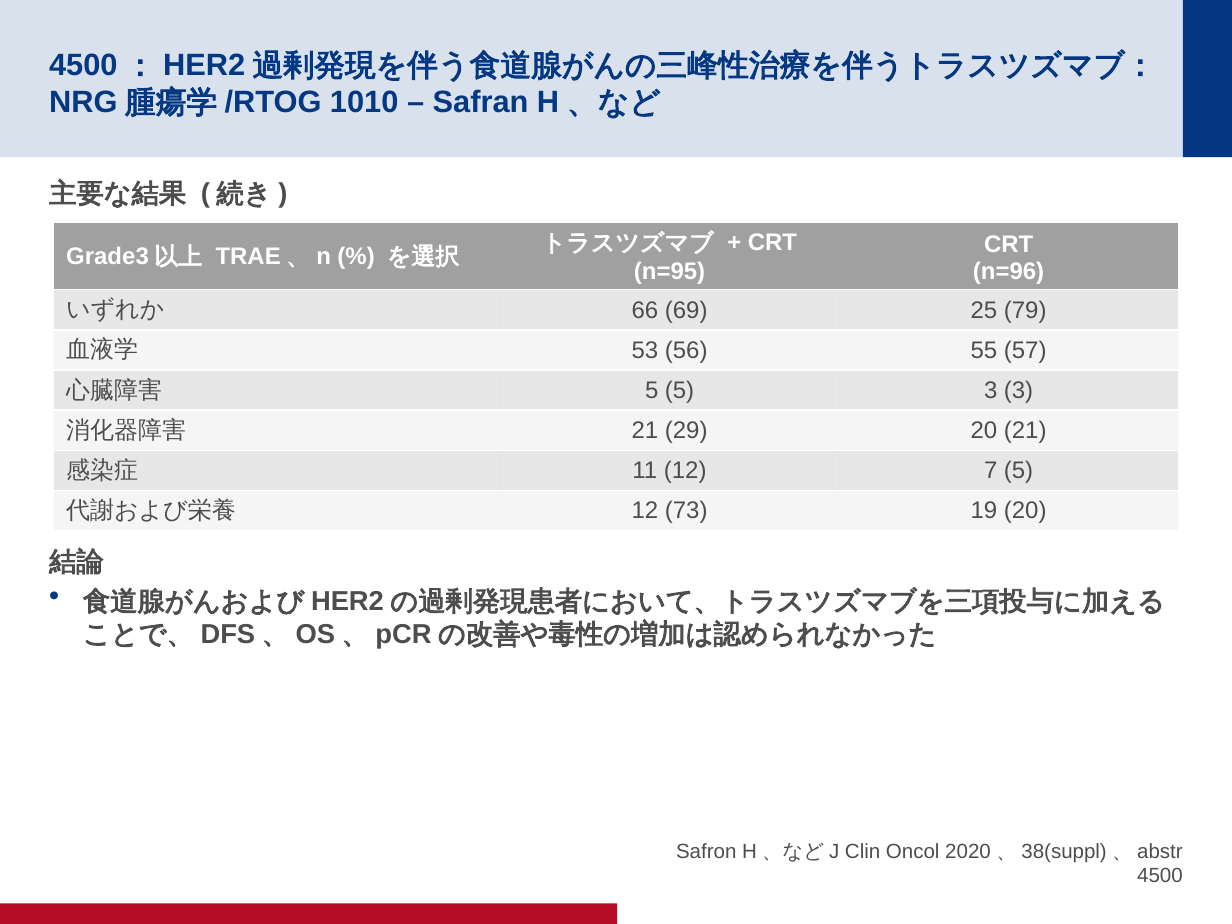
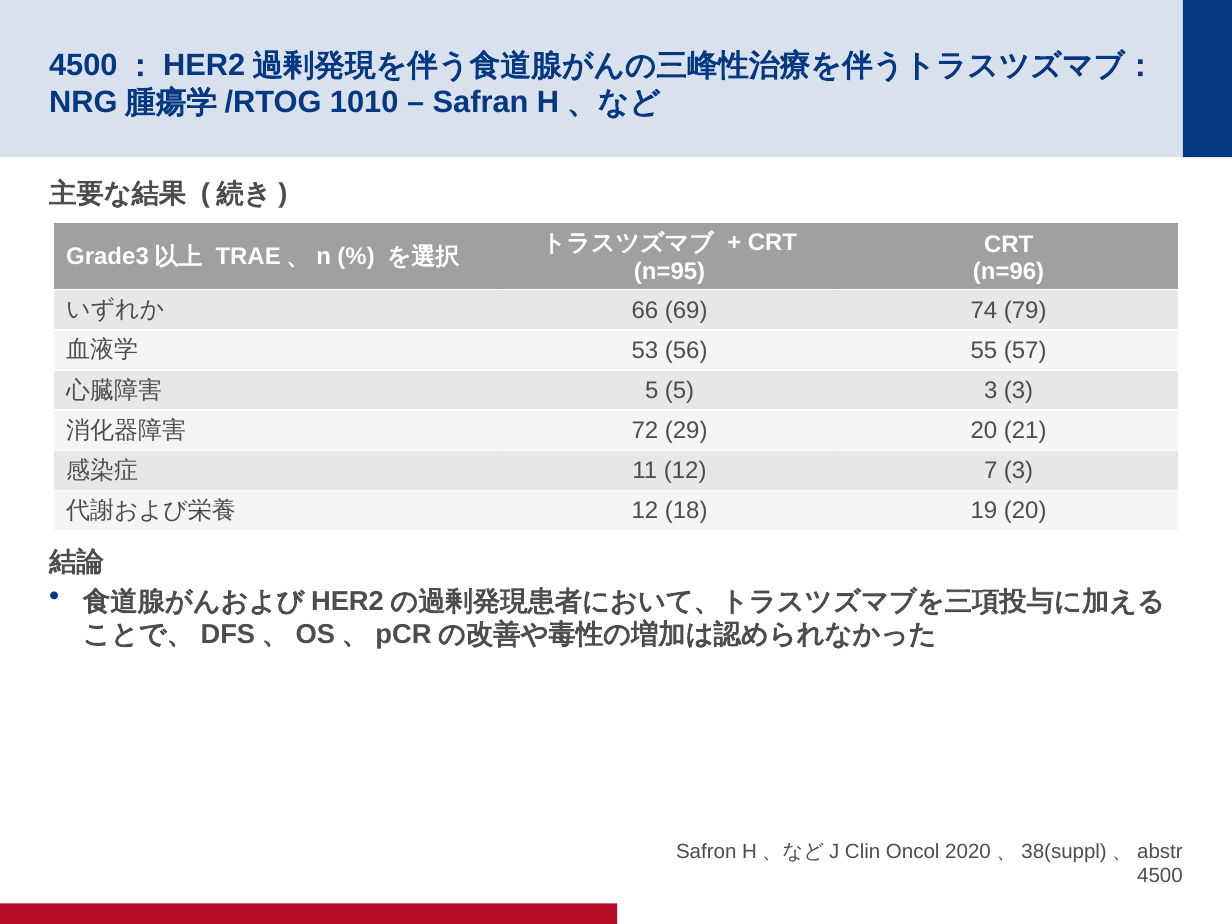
25: 25 -> 74 (984, 310)
21: 21 -> 72 (645, 431)
7 5: 5 -> 3 (1019, 471)
73: 73 -> 18 (686, 511)
